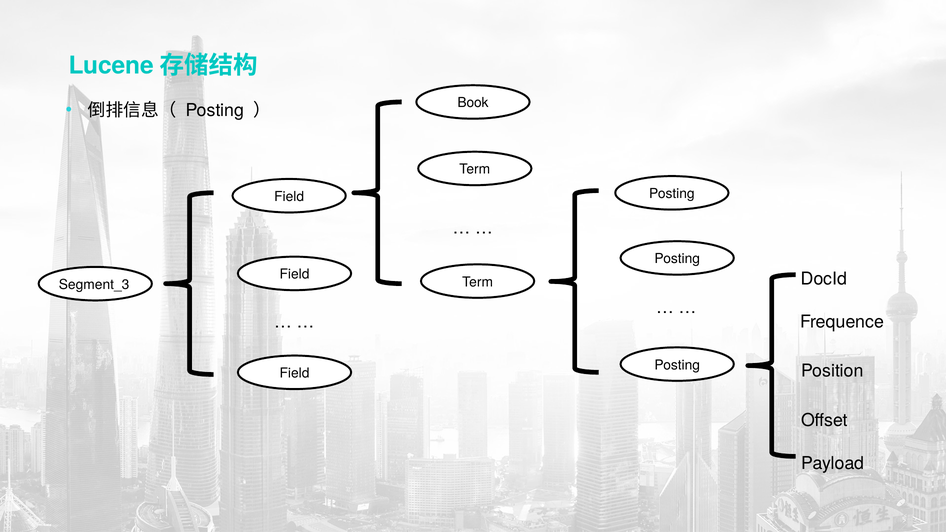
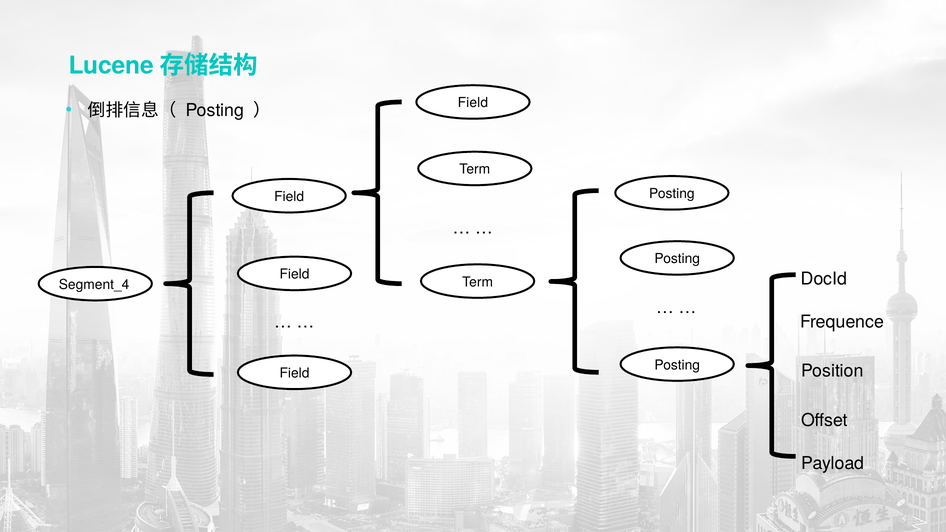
Book: Book -> Field (473, 103)
Segment_3: Segment_3 -> Segment_4 (94, 285)
